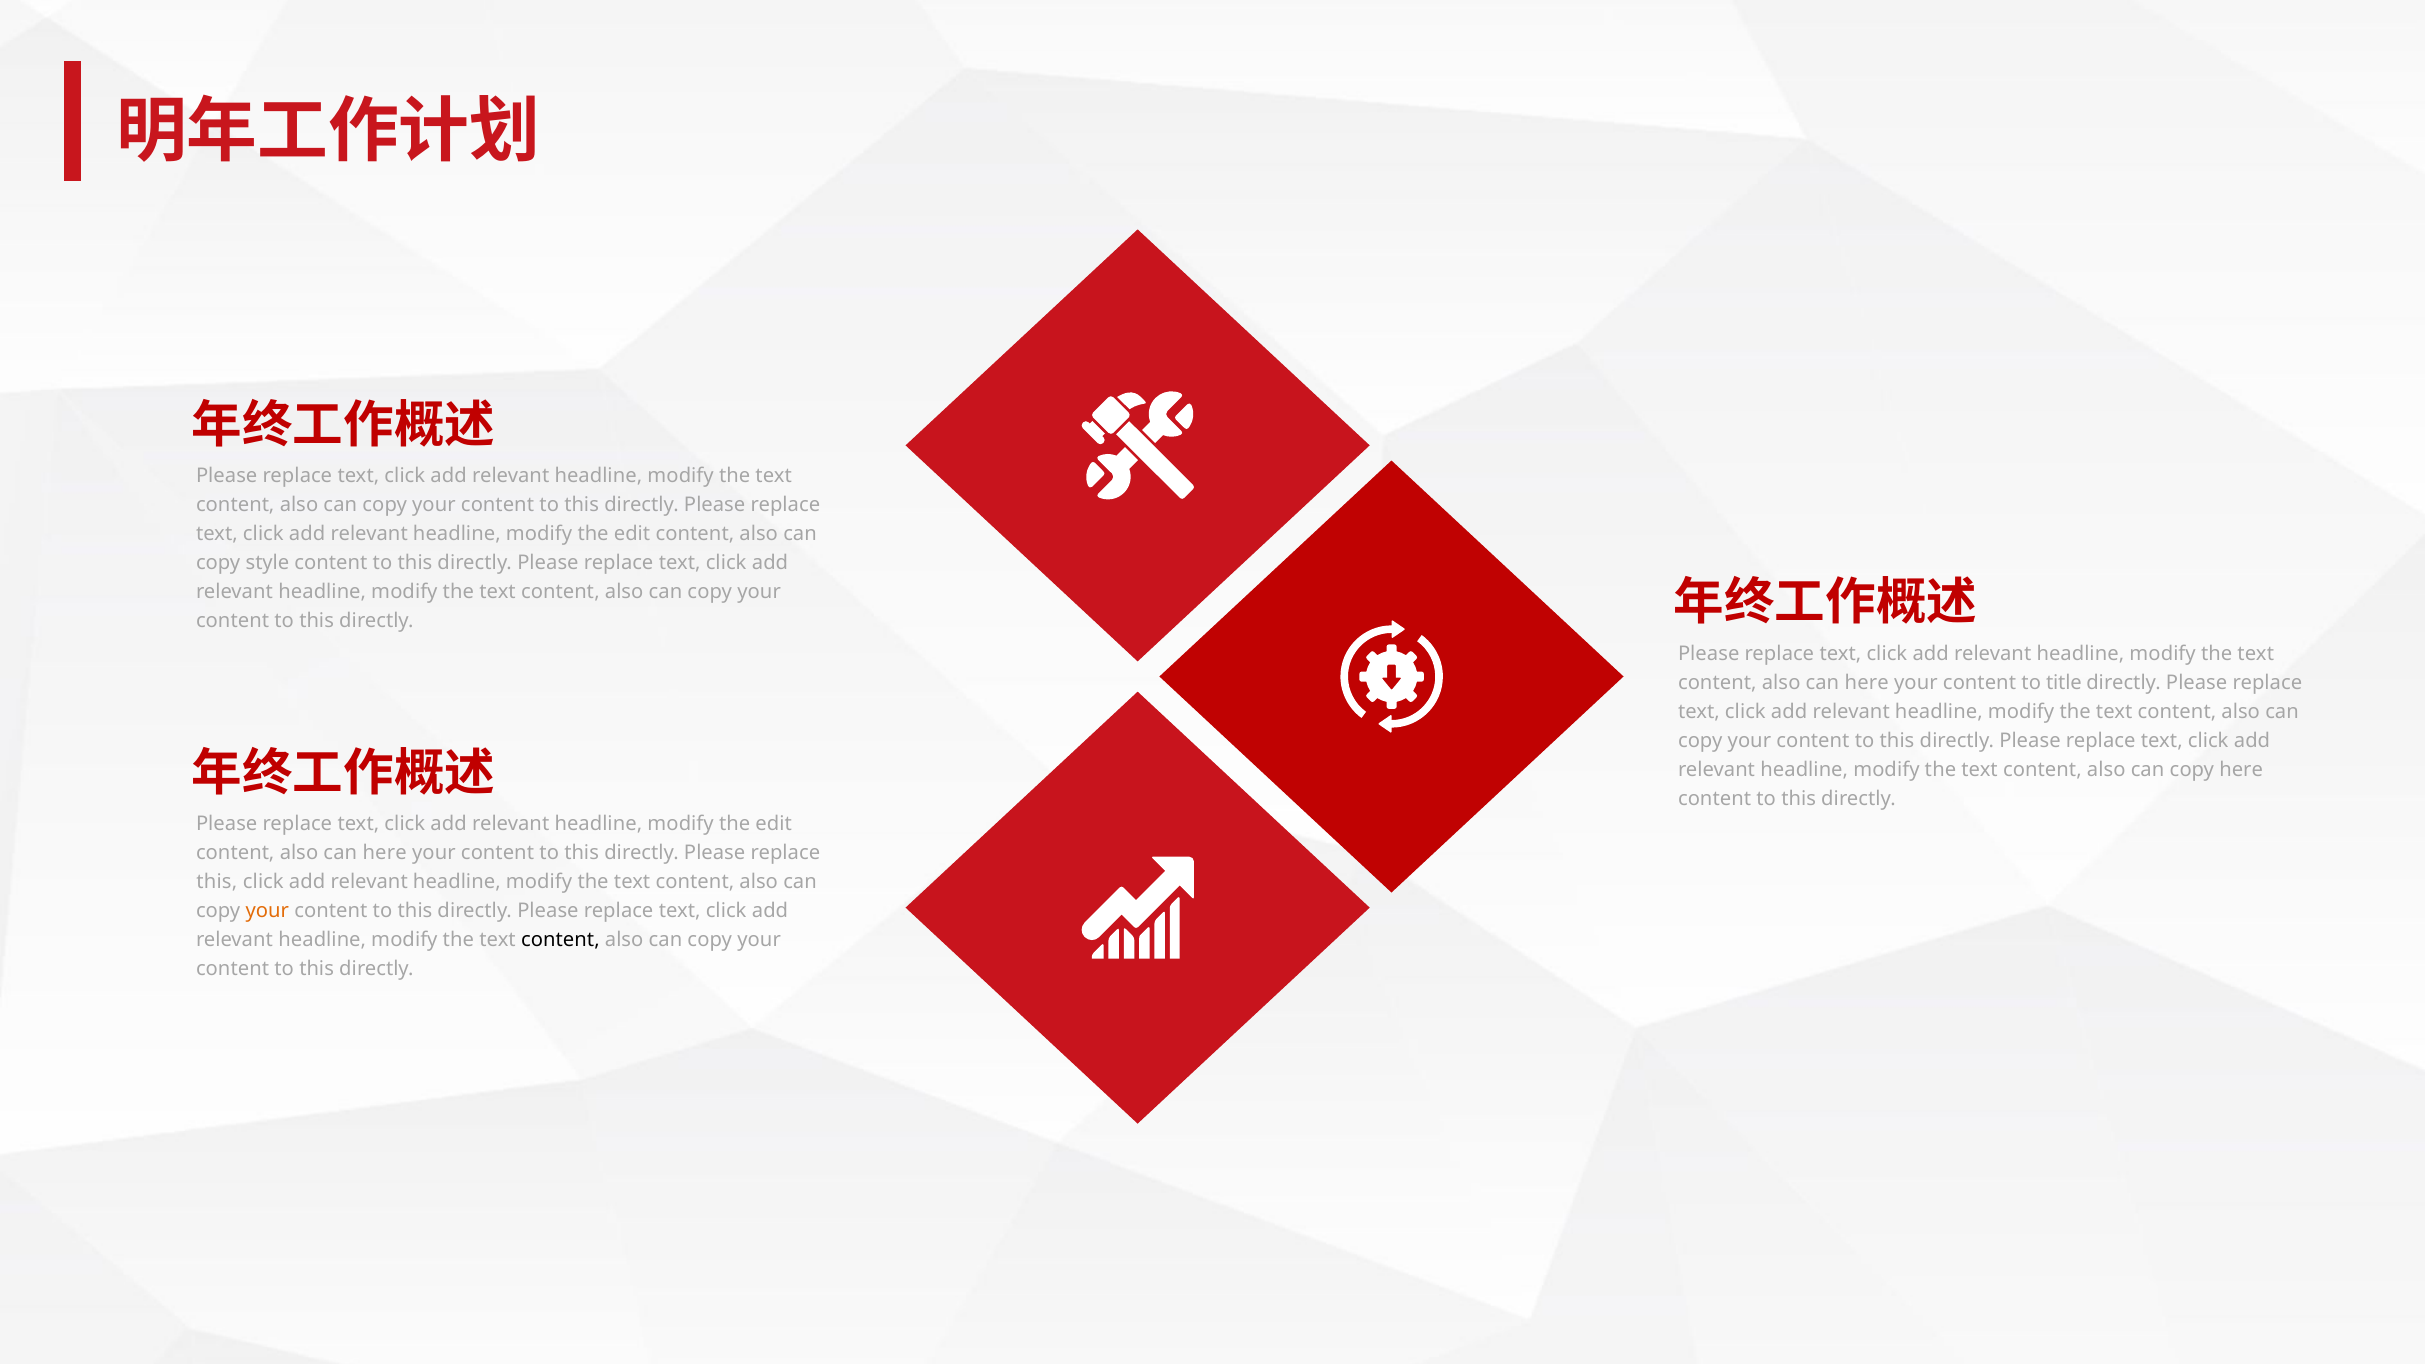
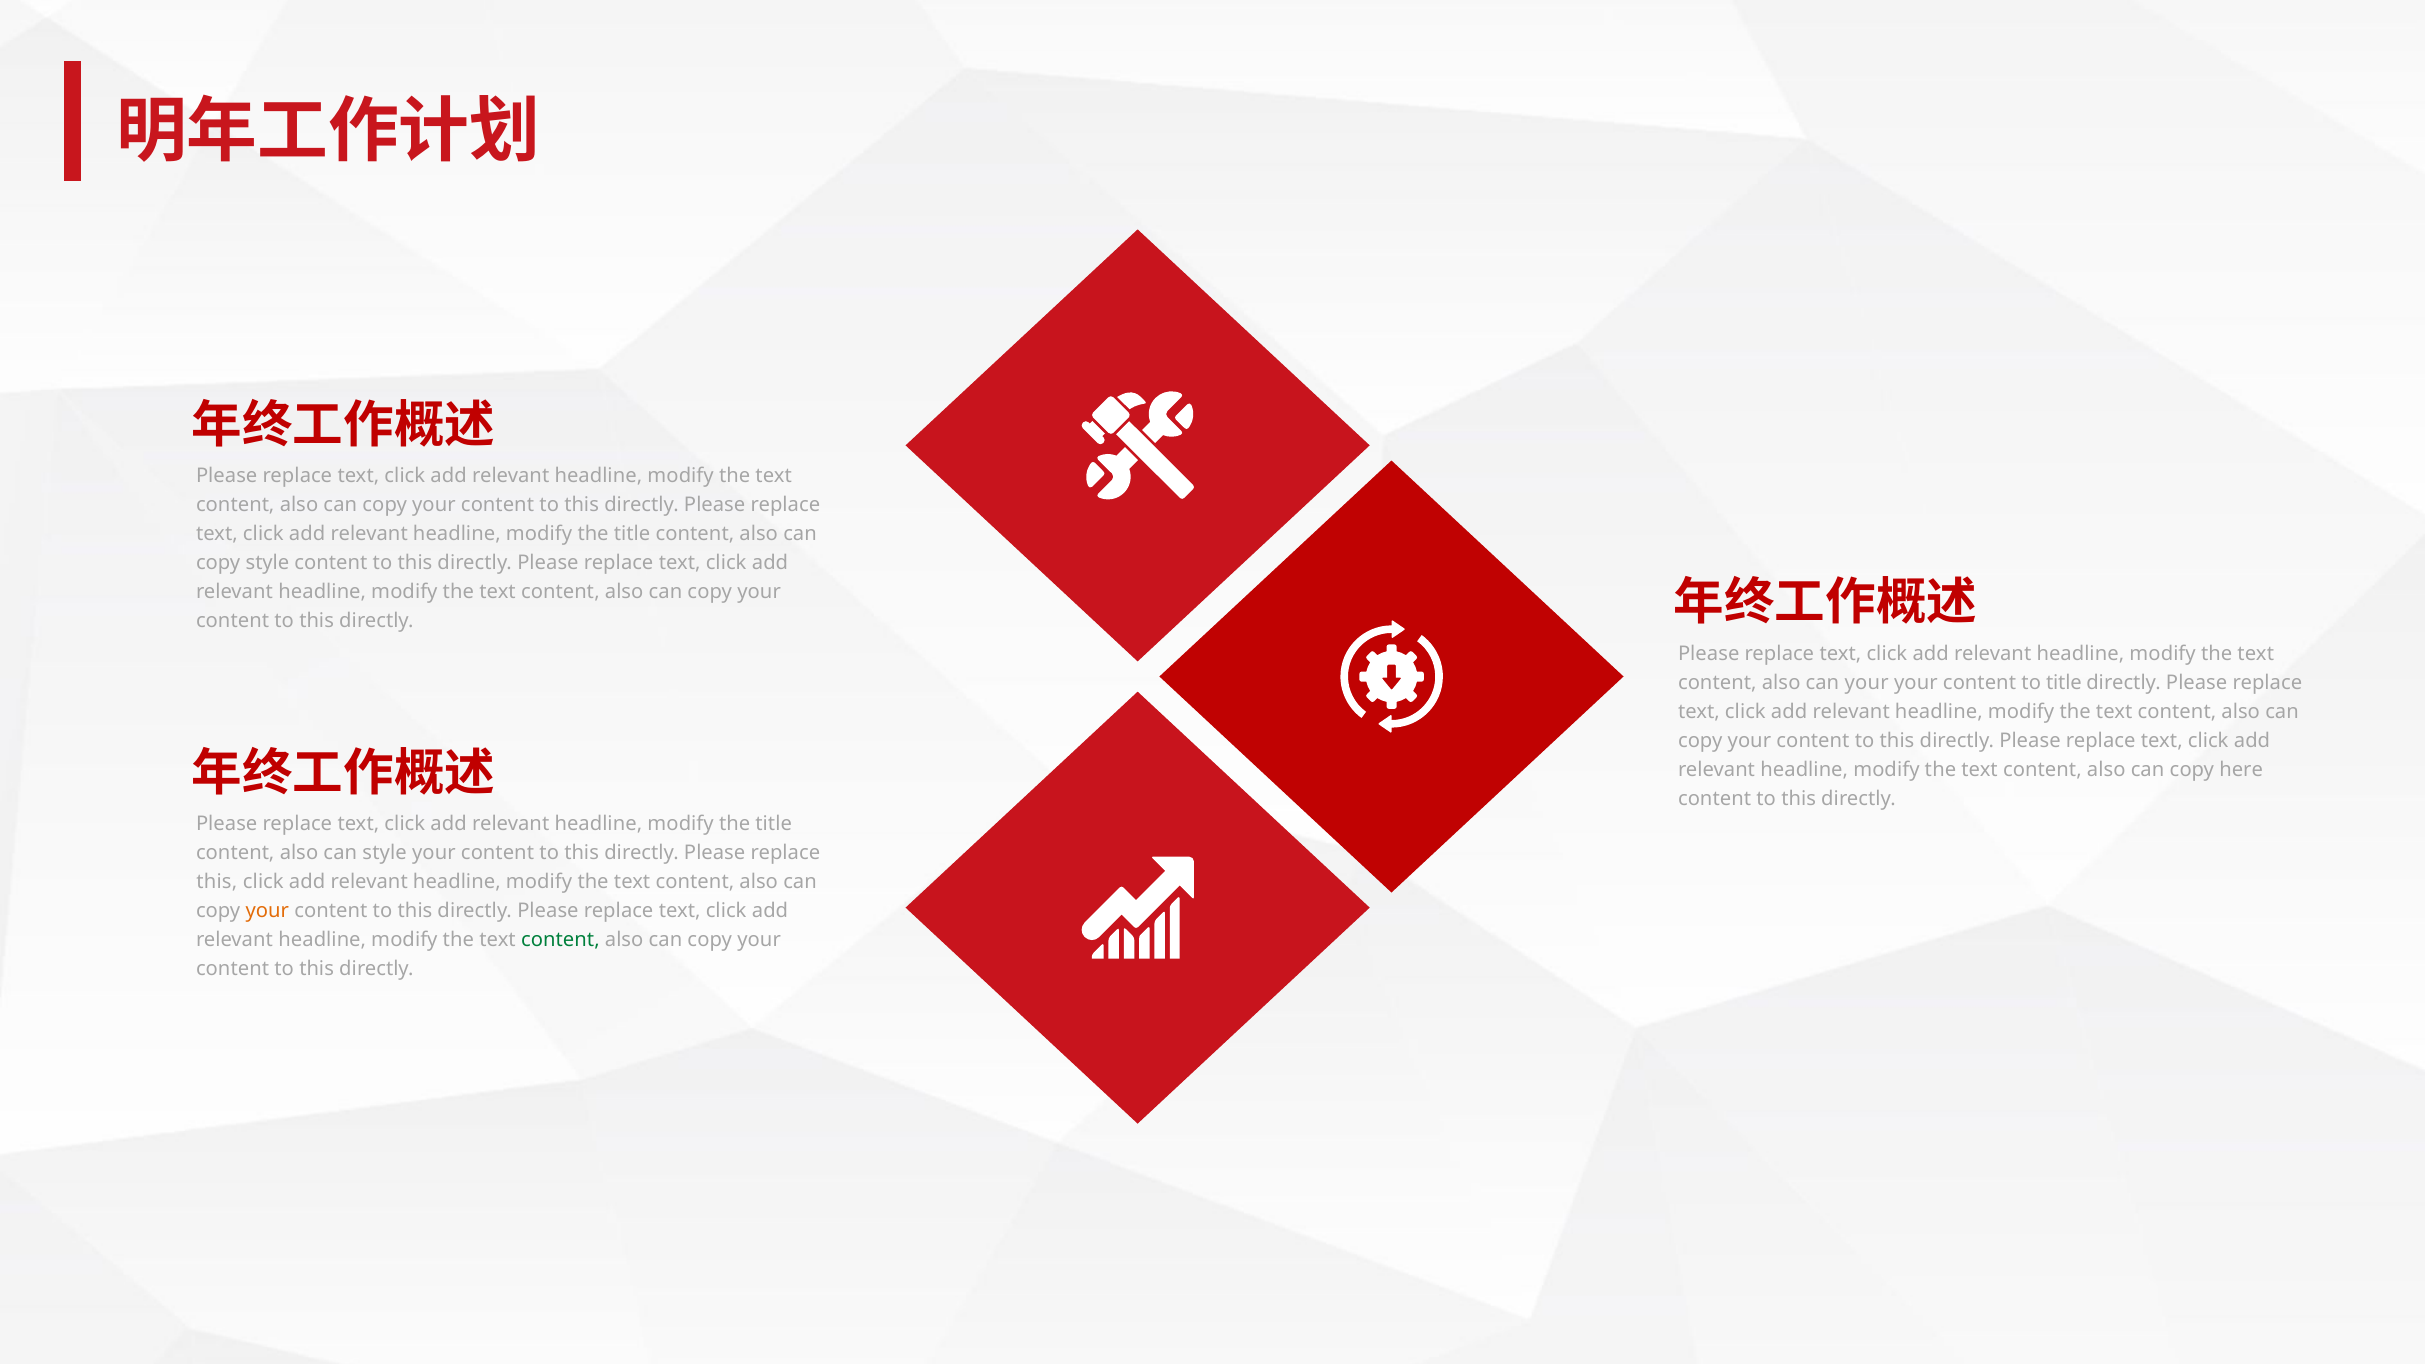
edit: edit -> title (632, 534)
here: here -> your (1867, 683)
edit: edit -> title (774, 824)
here: here -> style (385, 853)
content colour: black -> green (560, 940)
